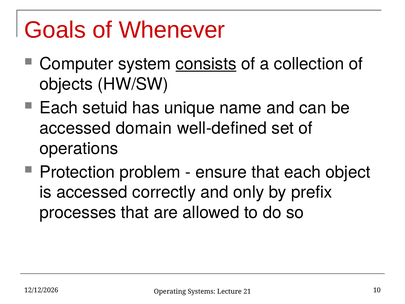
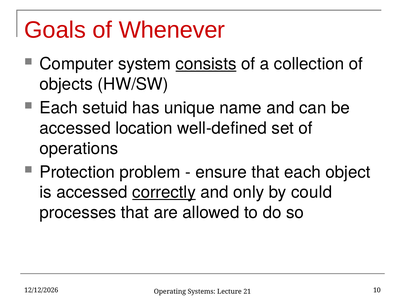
domain: domain -> location (144, 128)
correctly underline: none -> present (164, 192)
prefix: prefix -> could (312, 192)
